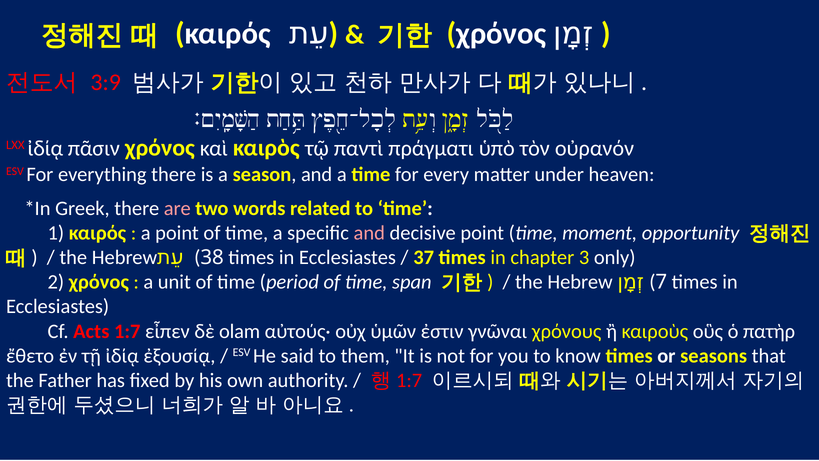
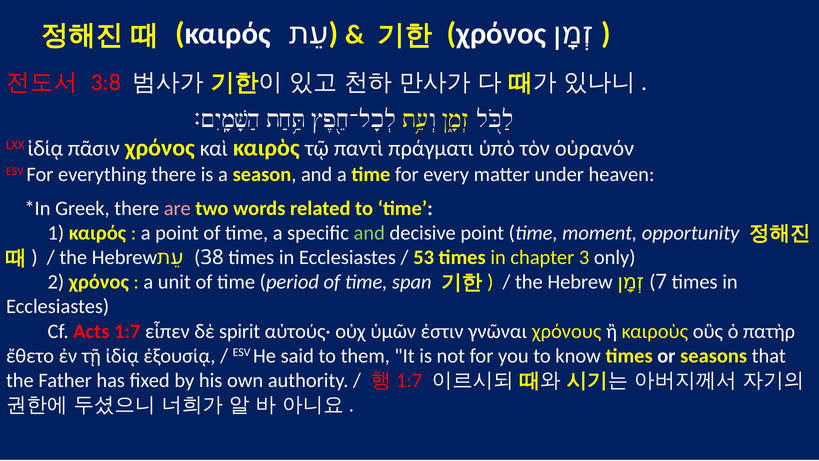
3:9: 3:9 -> 3:8 (106, 82)
and colour: pink -> light green (369, 233)
37: 37 -> 53 (424, 257)
olam: olam -> spirit (240, 331)
